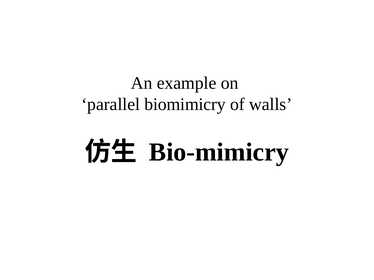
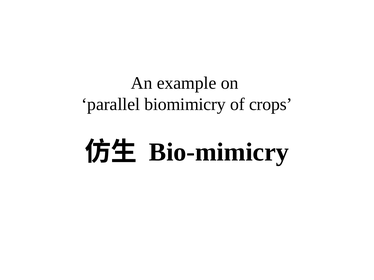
walls: walls -> crops (271, 104)
